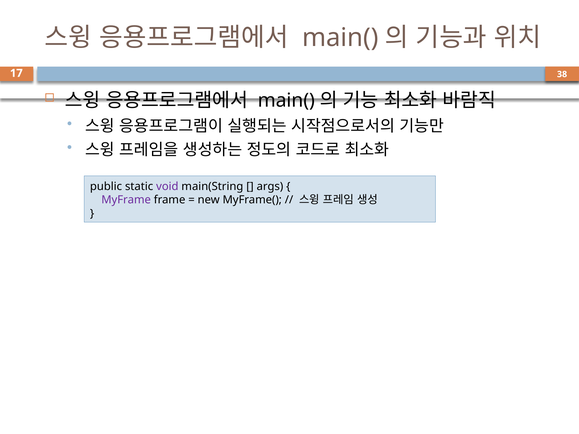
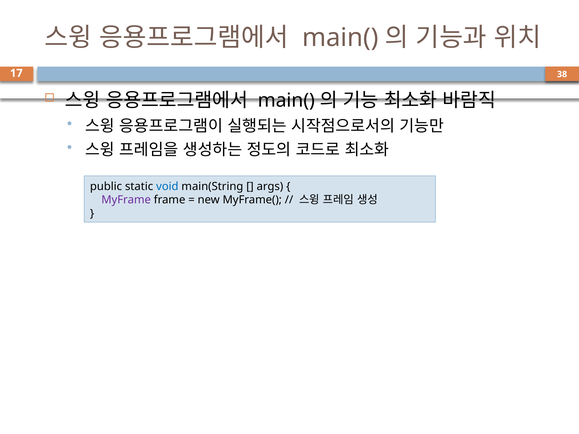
void colour: purple -> blue (167, 186)
